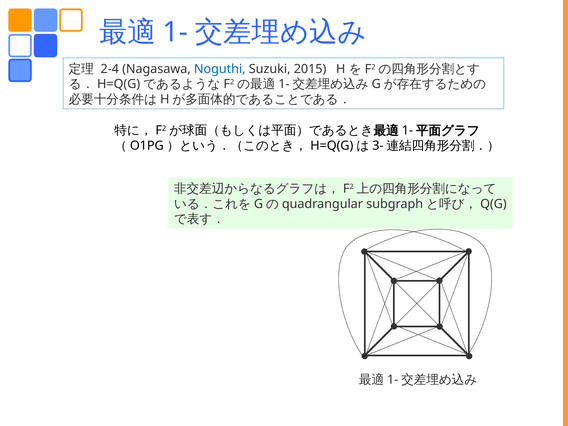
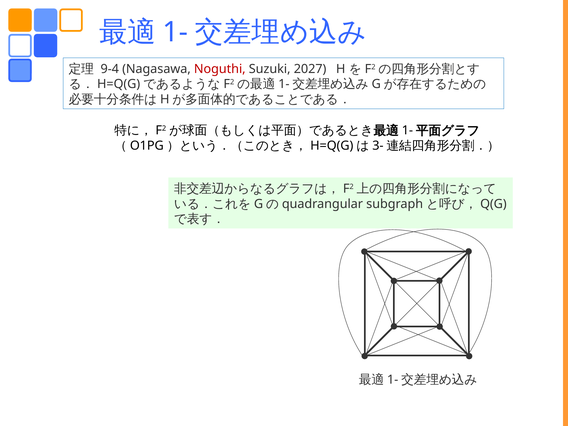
2-4: 2-4 -> 9-4 (110, 69)
Noguthi colour: blue -> red (220, 69)
2015: 2015 -> 2027 (310, 69)
